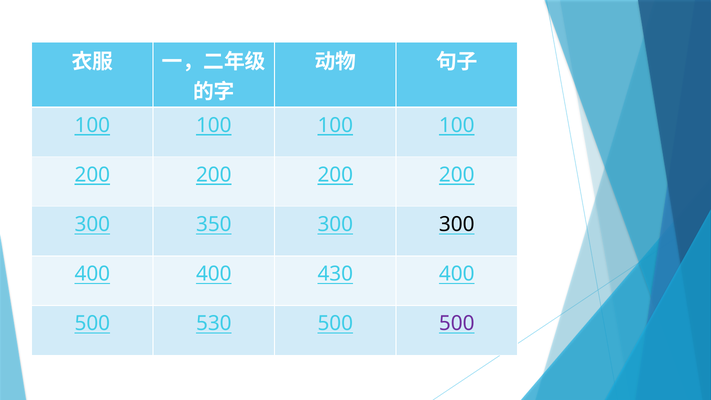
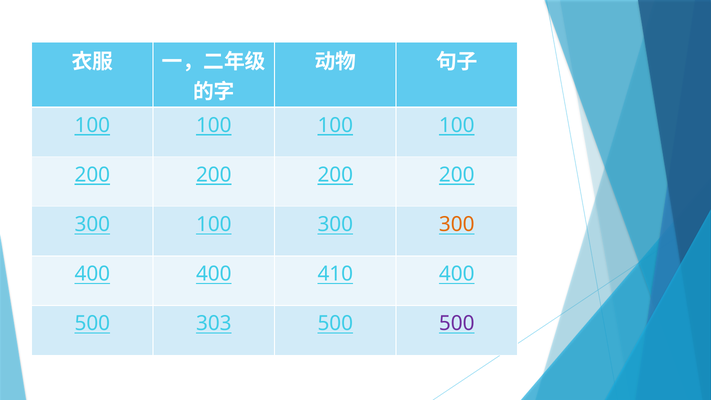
300 350: 350 -> 100 (214, 224)
300 colour: black -> orange (457, 224)
430: 430 -> 410 (335, 274)
530: 530 -> 303 (214, 323)
